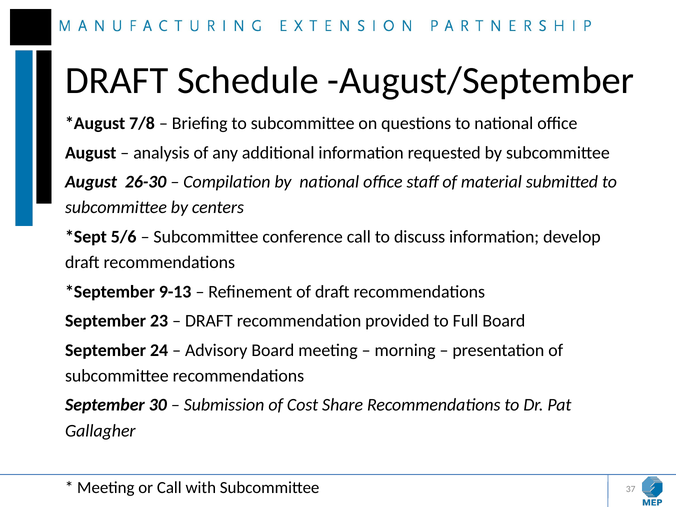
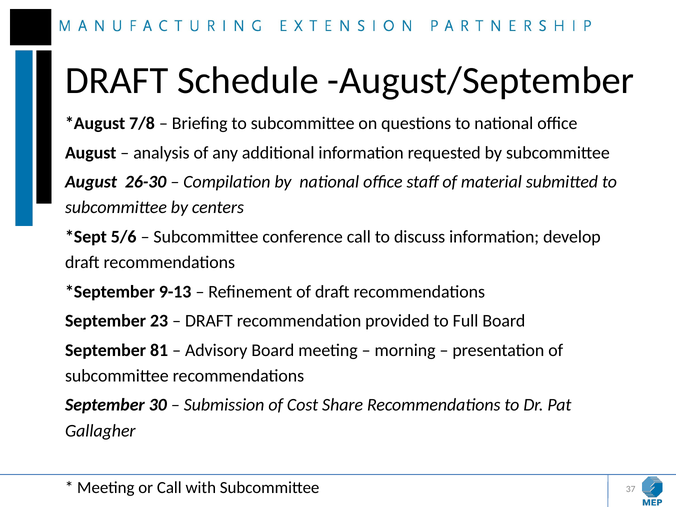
24: 24 -> 81 (159, 350)
